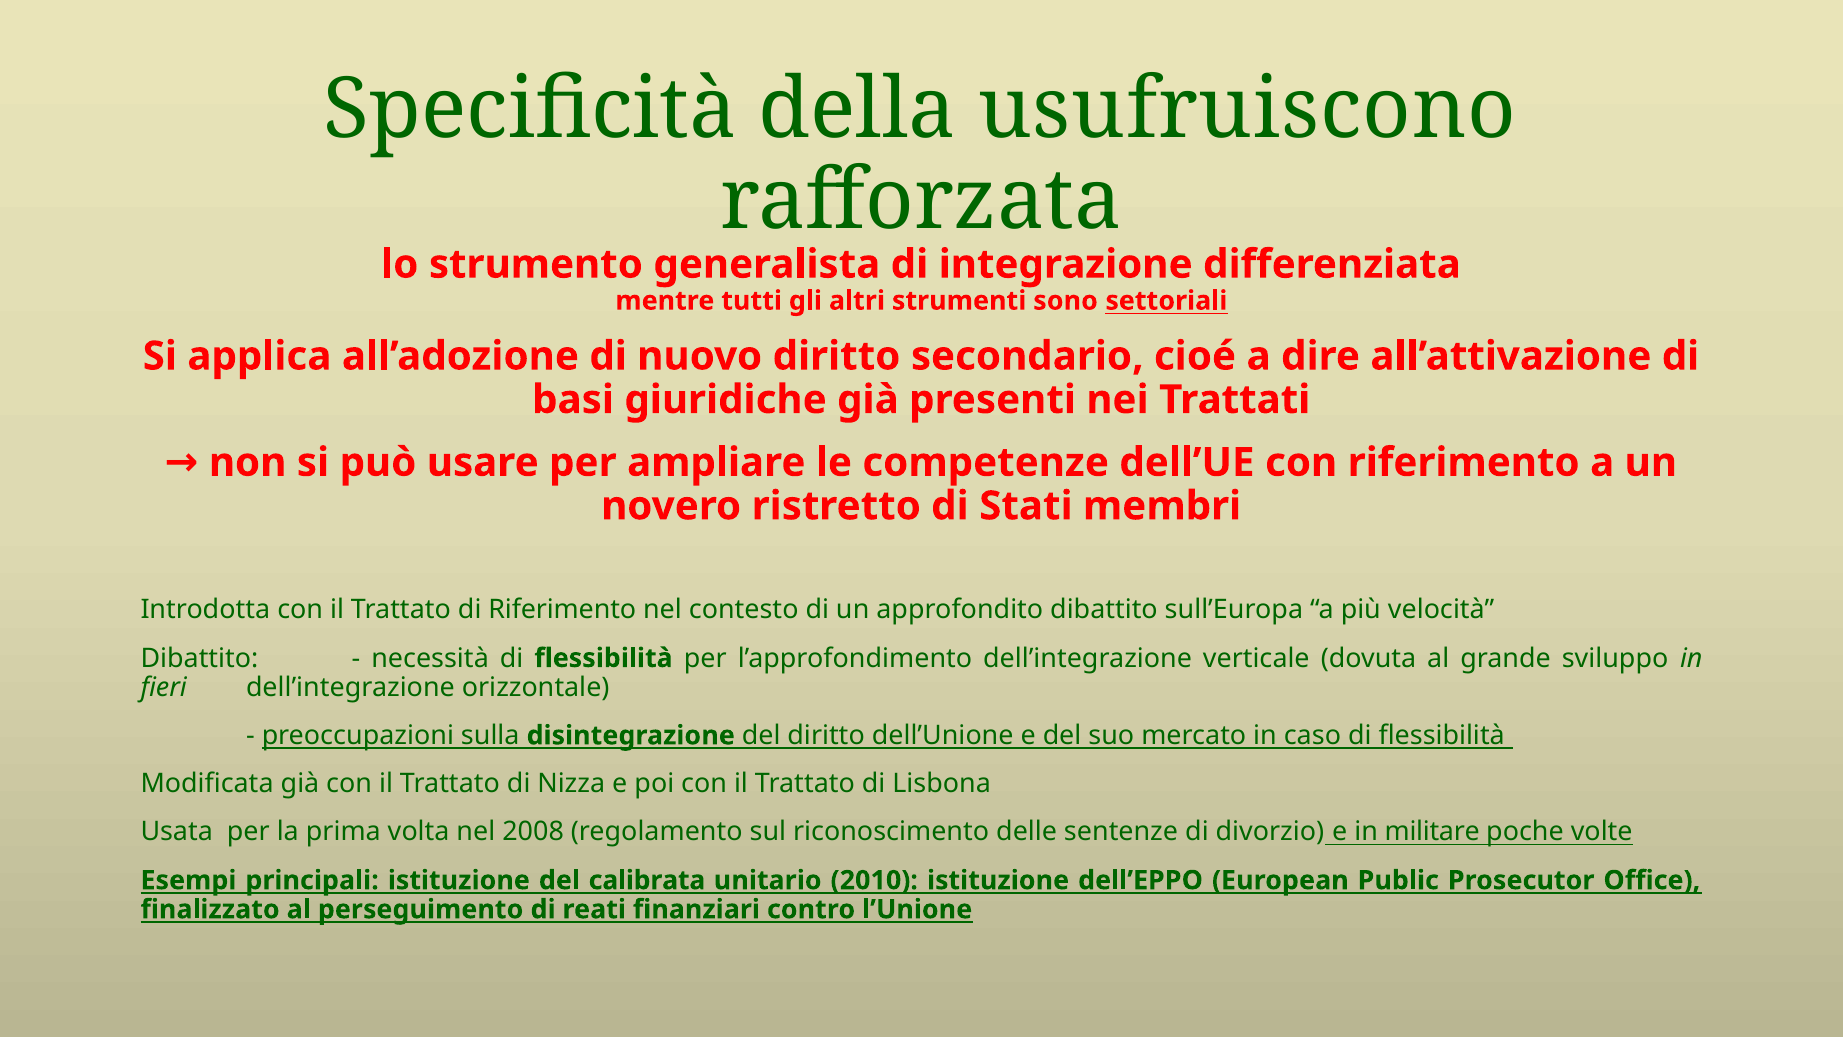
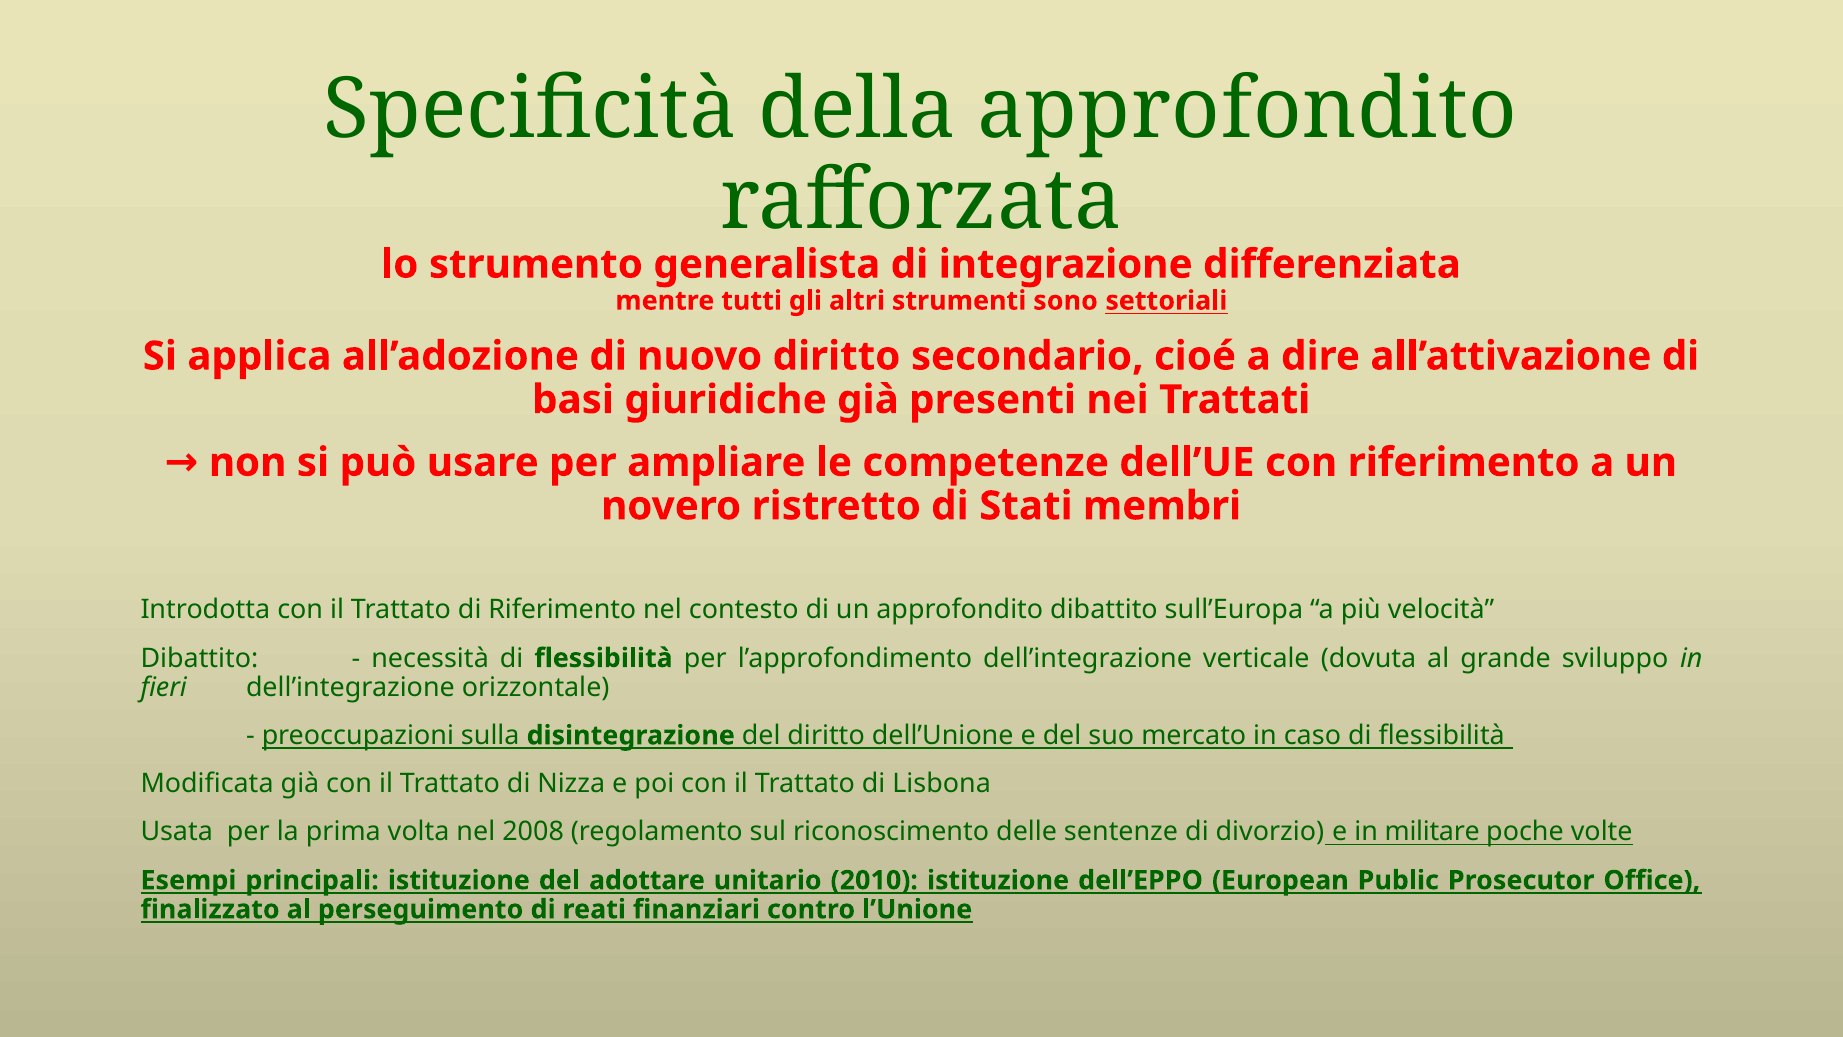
della usufruiscono: usufruiscono -> approfondito (1247, 109)
calibrata: calibrata -> adottare (647, 880)
